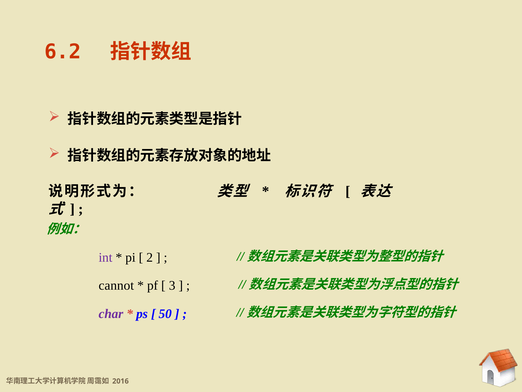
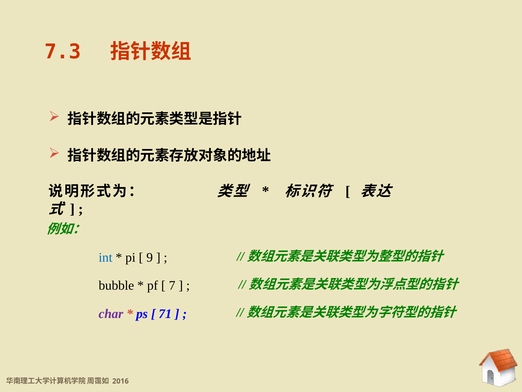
6.2: 6.2 -> 7.3 (63, 52)
int colour: purple -> blue (106, 257)
2: 2 -> 9 (150, 257)
cannot: cannot -> bubble (116, 285)
3: 3 -> 7 (172, 285)
50: 50 -> 71 (165, 313)
